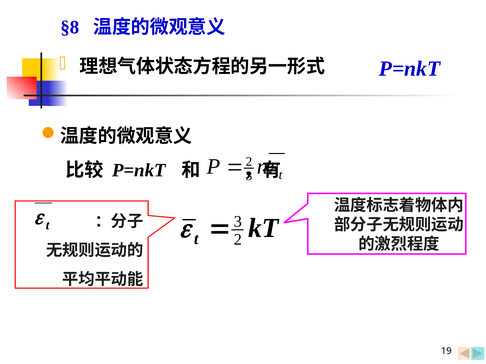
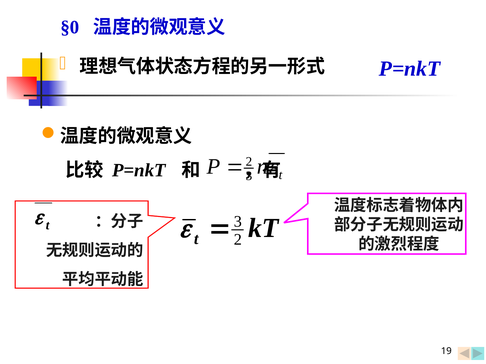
§8: §8 -> §0 (70, 27)
